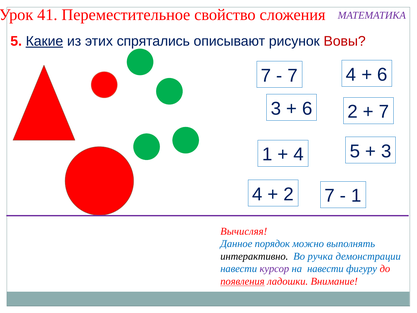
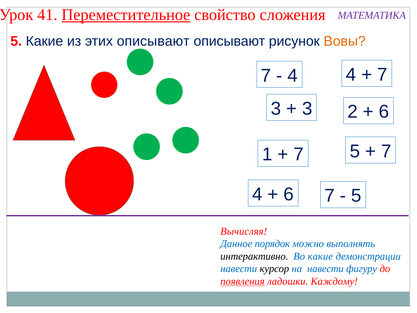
Переместительное underline: none -> present (126, 15)
Какие underline: present -> none (44, 41)
этих спрятались: спрятались -> описывают (153, 41)
Вовы colour: red -> orange (345, 41)
6: 6 -> 7 (382, 75)
7: 7 -> 4 (293, 76)
6: 6 -> 3 (307, 108)
7: 7 -> 6 (384, 112)
3: 3 -> 7 (386, 151)
4: 4 -> 7 (299, 154)
2: 2 -> 6 (289, 194)
1: 1 -> 5 (356, 196)
Во ручка: ручка -> какие (320, 256)
курсор colour: purple -> black (274, 269)
Внимание: Внимание -> Каждому (334, 281)
